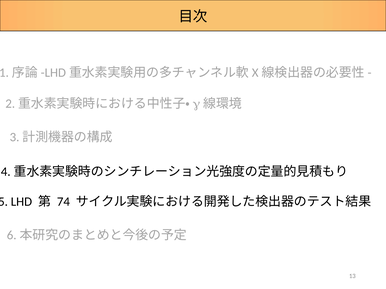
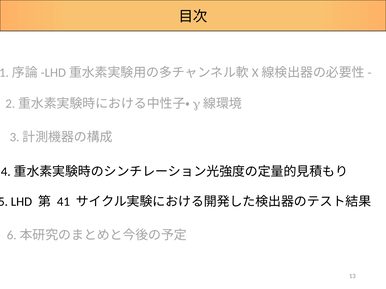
74: 74 -> 41 (63, 202)
